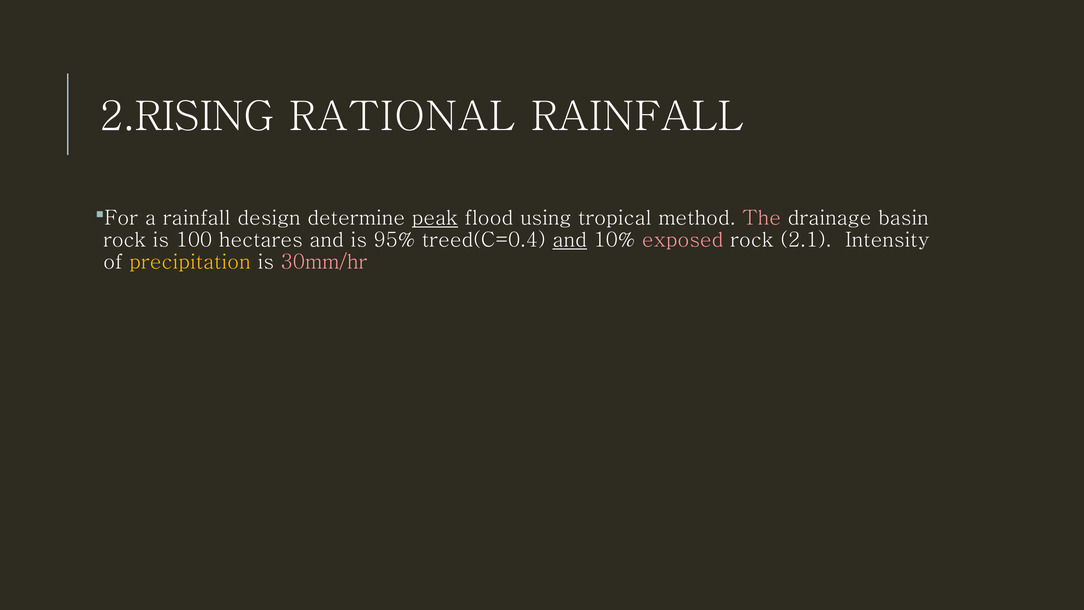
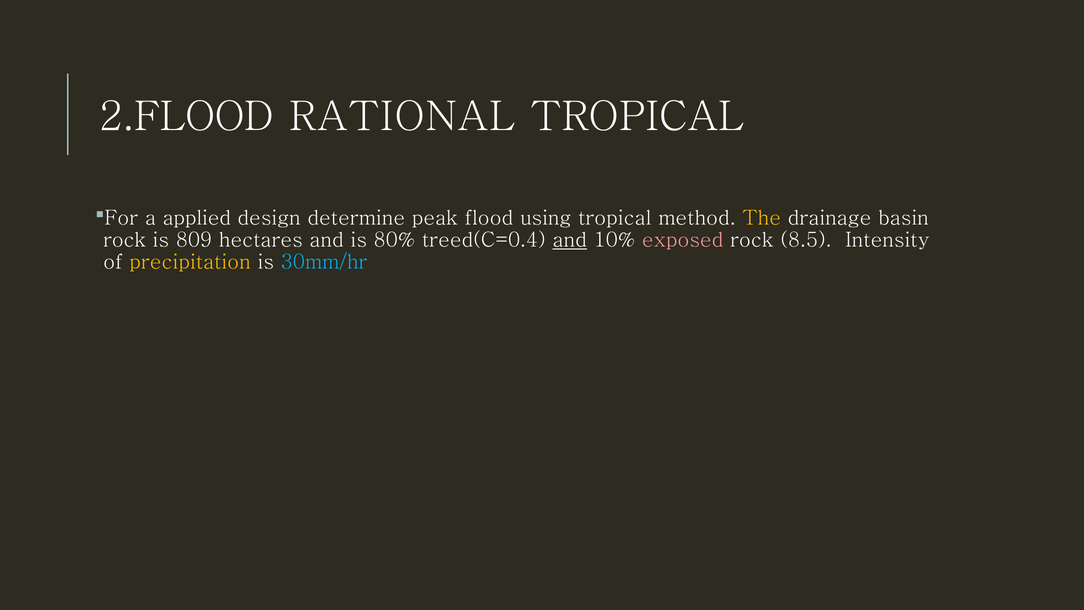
2.RISING: 2.RISING -> 2.FLOOD (186, 117)
RATIONAL RAINFALL: RAINFALL -> TROPICAL (638, 117)
a rainfall: rainfall -> applied (197, 218)
peak underline: present -> none (435, 218)
The colour: pink -> yellow (762, 218)
100: 100 -> 809 (194, 240)
95%: 95% -> 80% (394, 240)
2.1: 2.1 -> 8.5 (806, 240)
30mm/hr colour: pink -> light blue (324, 262)
